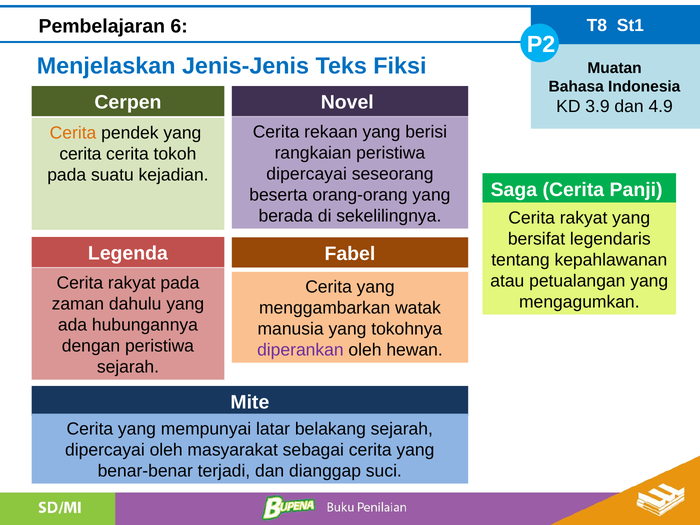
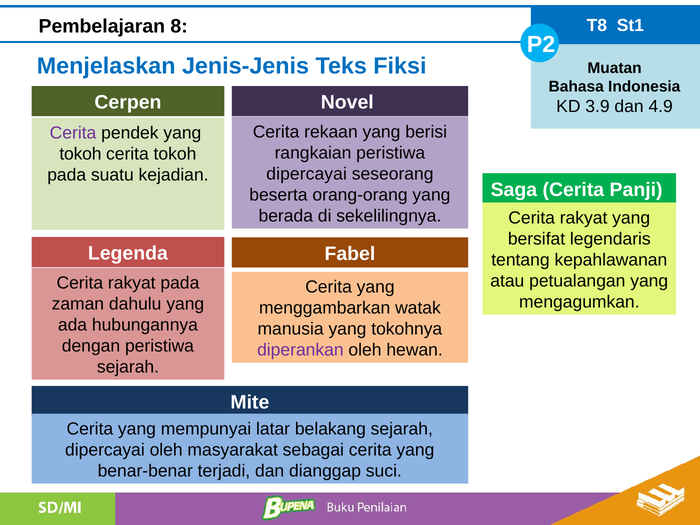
6: 6 -> 8 (179, 26)
Cerita colour: orange -> purple (73, 133)
cerita: cerita -> tokoh (80, 154)
